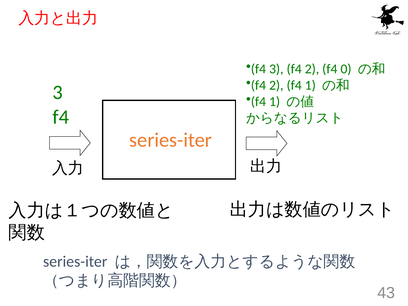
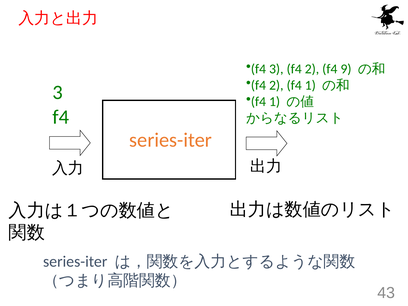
0: 0 -> 9 (346, 69)
